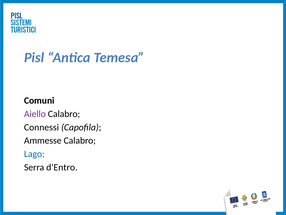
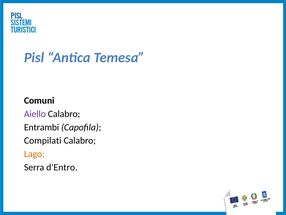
Connessi: Connessi -> Entrambi (42, 127)
Ammesse: Ammesse -> Compilati (43, 140)
Lago colour: blue -> orange (34, 154)
